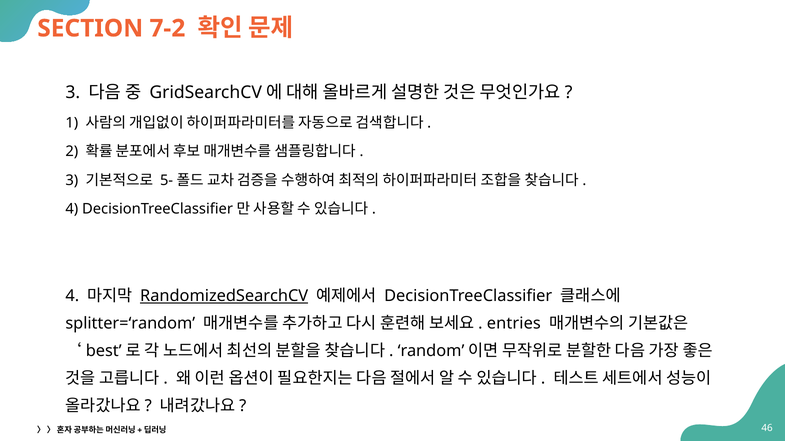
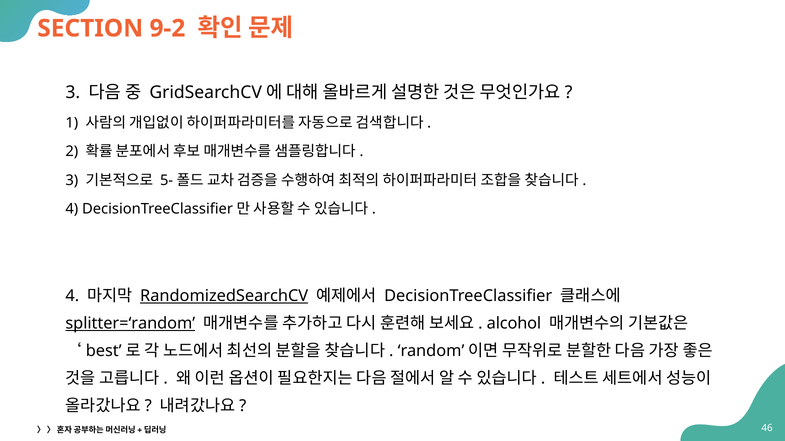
7-2: 7-2 -> 9-2 (167, 28)
splitter=‘random underline: none -> present (130, 324)
entries: entries -> alcohol (514, 324)
